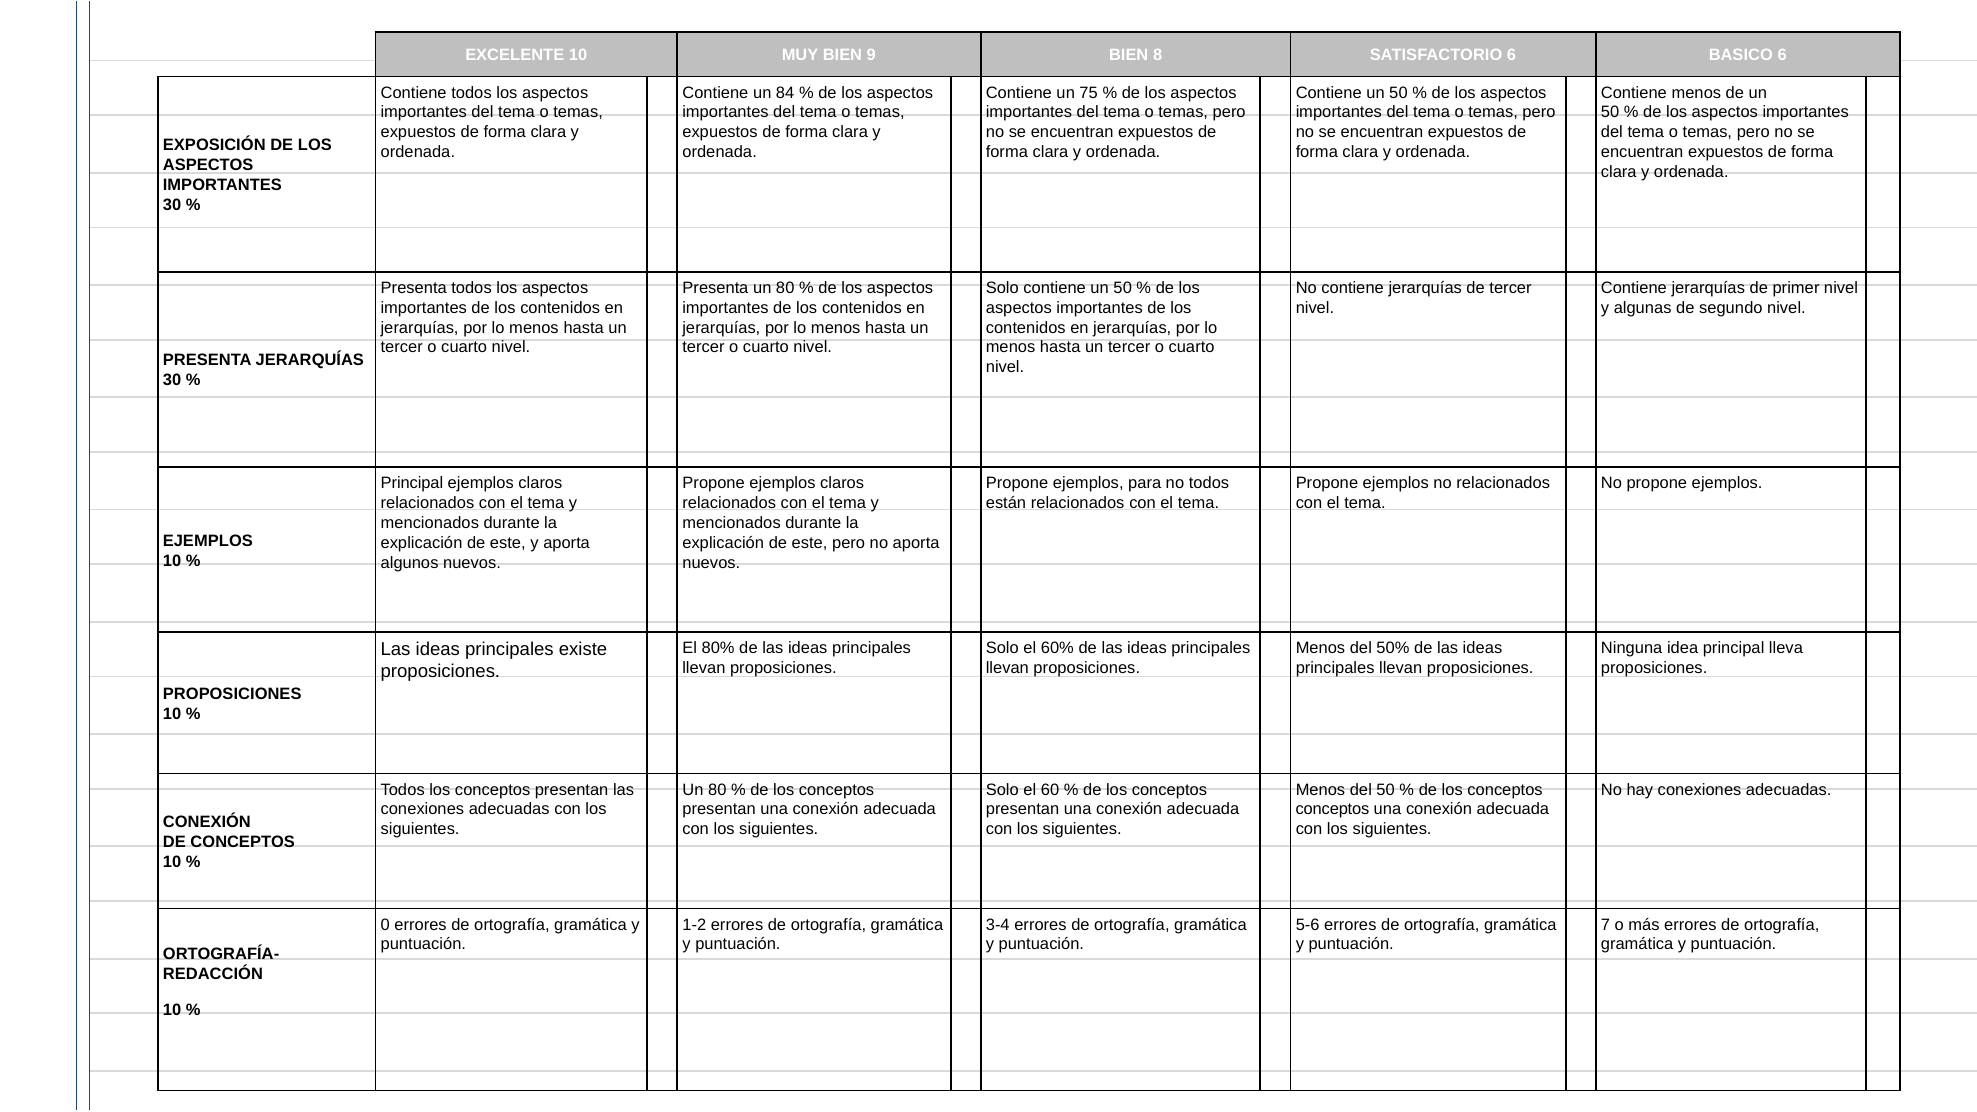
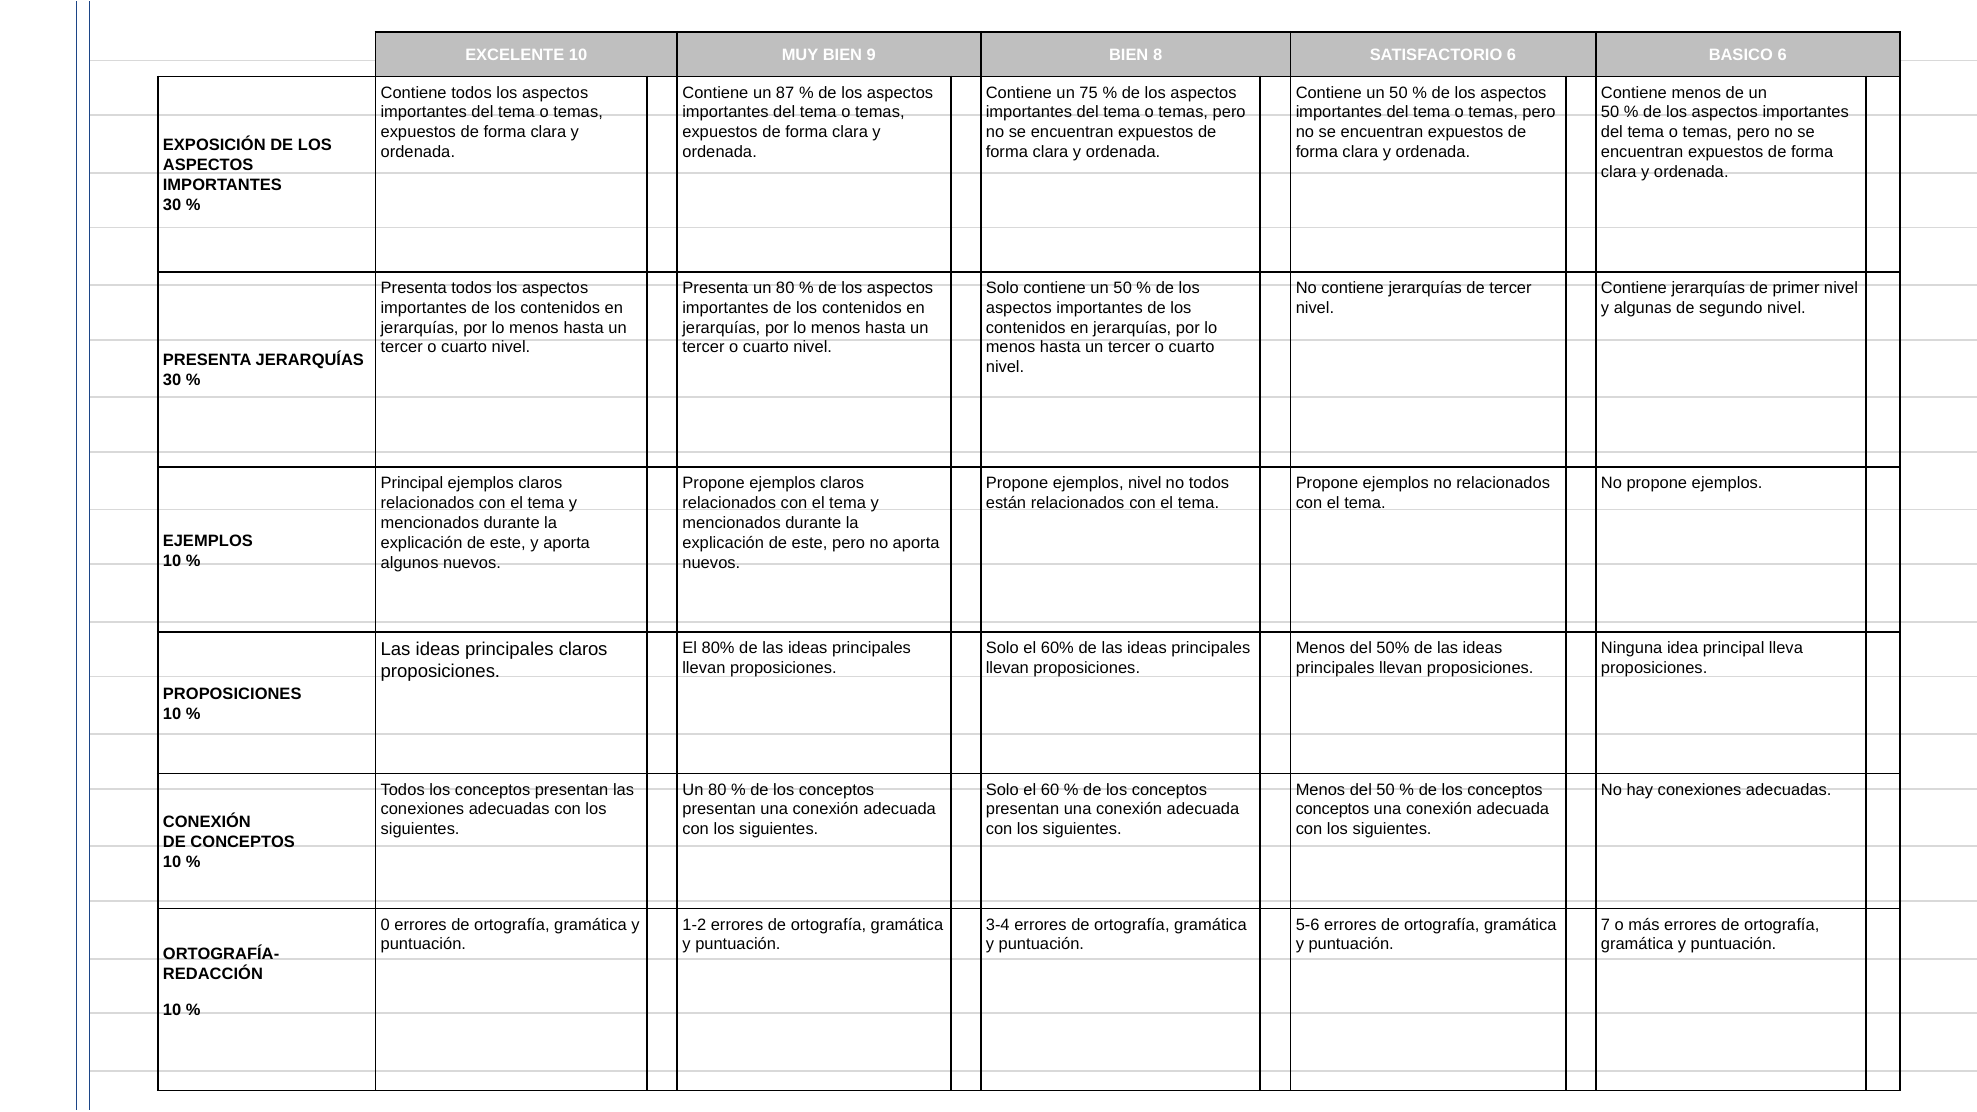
84: 84 -> 87 (785, 93)
ejemplos para: para -> nivel (1145, 483)
principales existe: existe -> claros (583, 650)
